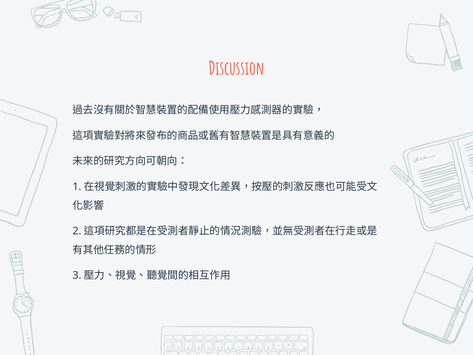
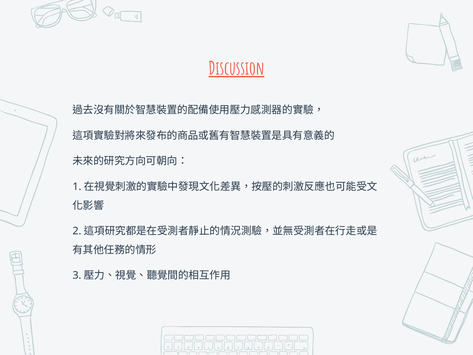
Discussion underline: none -> present (237, 69)
